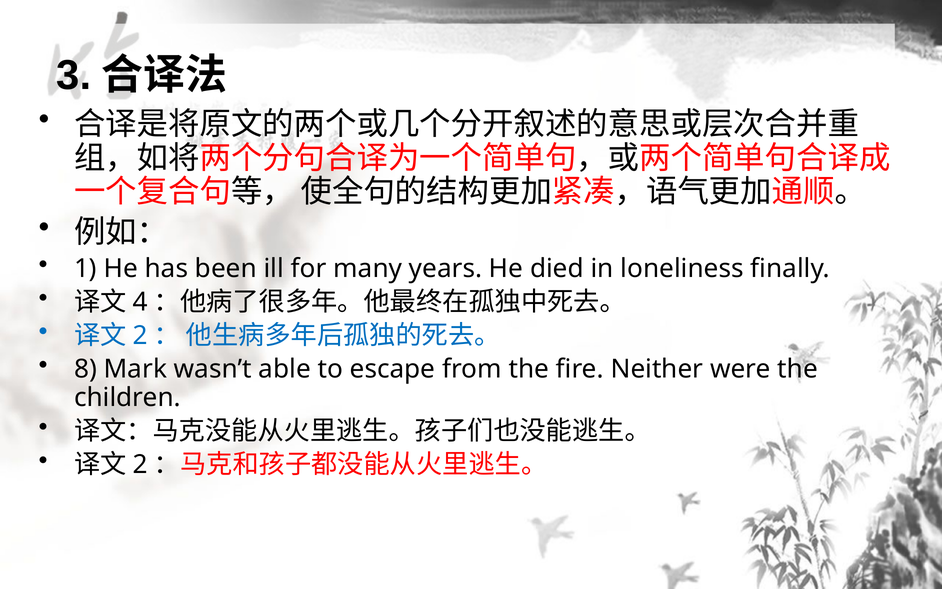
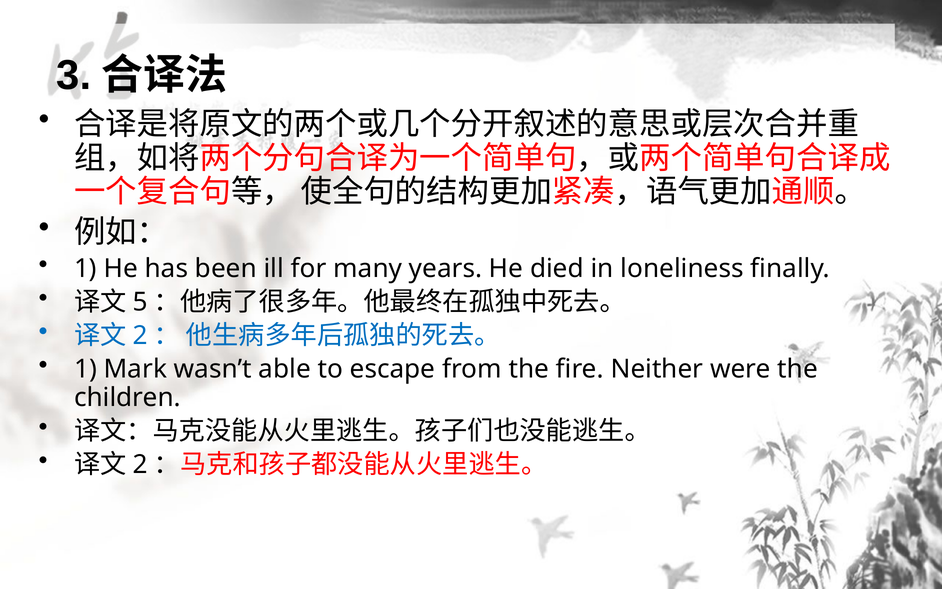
4: 4 -> 5 (140, 302)
8: 8 -> 1 (85, 369)
